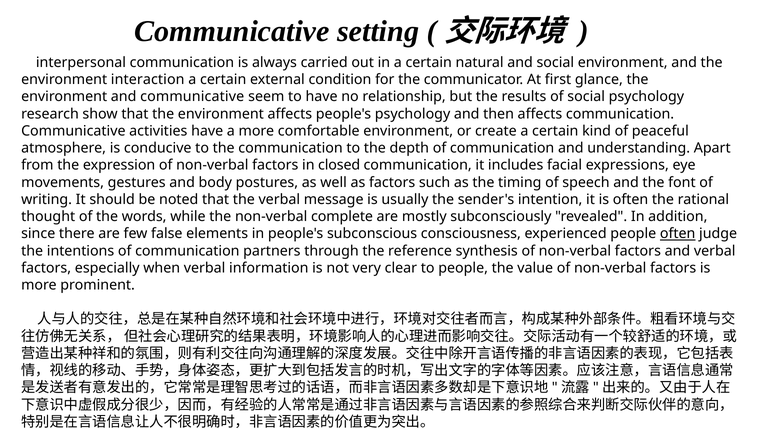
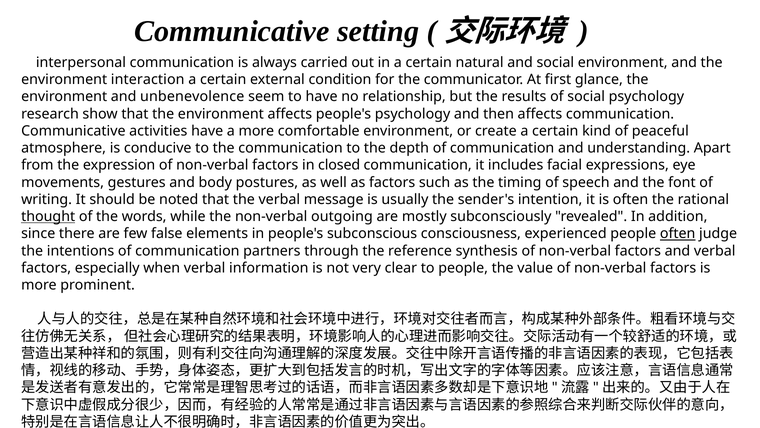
and communicative: communicative -> unbenevolence (192, 97)
thought underline: none -> present (48, 216)
complete: complete -> outgoing (342, 216)
